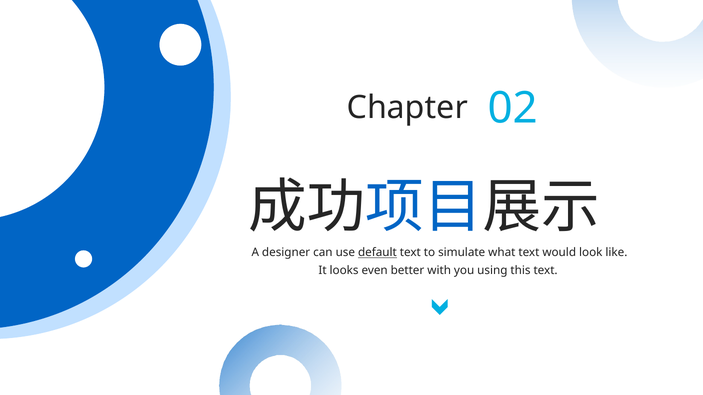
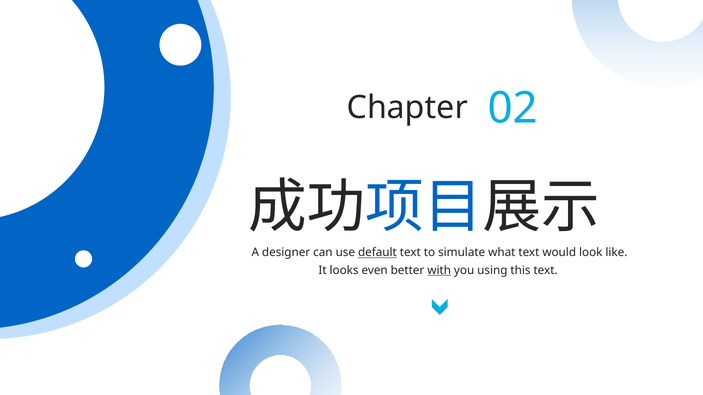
with underline: none -> present (439, 270)
